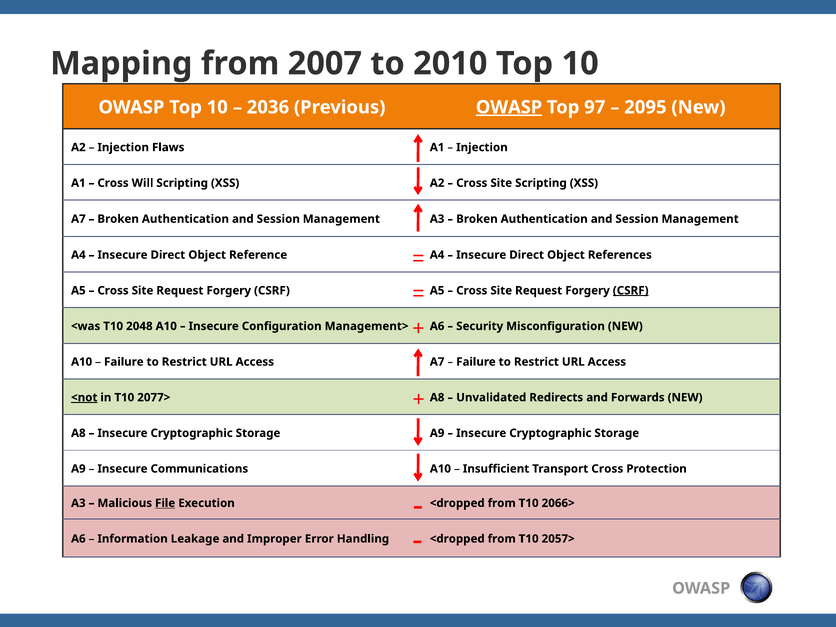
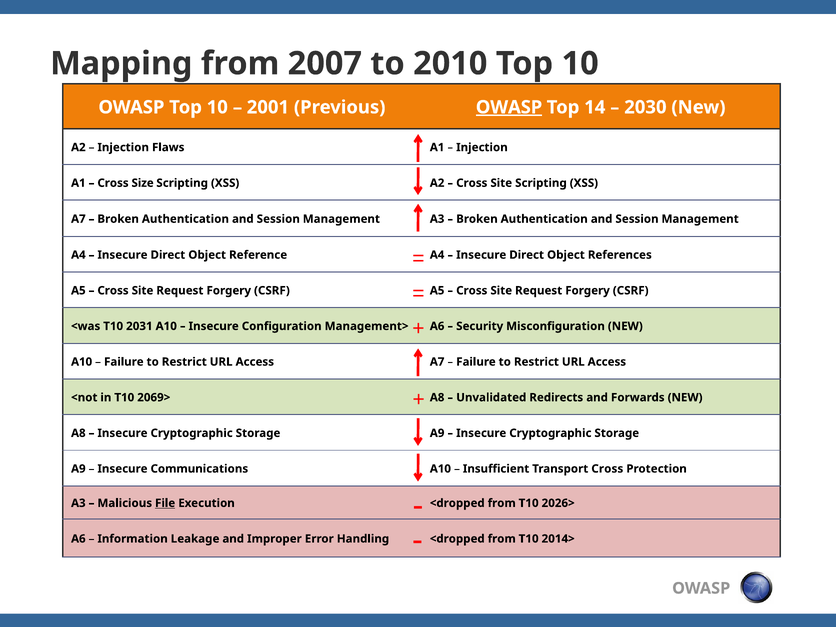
2036: 2036 -> 2001 (268, 107)
97: 97 -> 14 (595, 107)
2095: 2095 -> 2030 (645, 107)
Will: Will -> Size (143, 183)
CSRF underline: present -> none (631, 291)
2048: 2048 -> 2031 (139, 326)
<not underline: present -> none (84, 397)
2077>: 2077> -> 2069> (154, 397)
2066>: 2066> -> 2026> (558, 503)
2057>: 2057> -> 2014> (558, 539)
